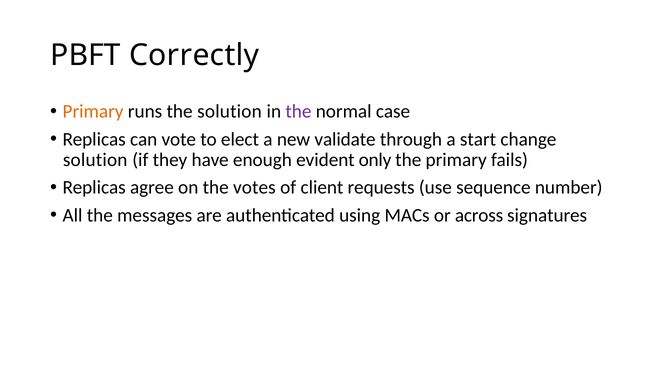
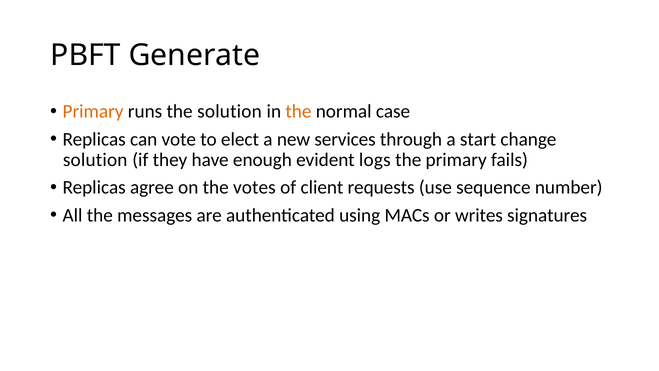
Correctly: Correctly -> Generate (194, 55)
the colour: purple -> orange (298, 111)
validate: validate -> services (345, 139)
only: only -> logs (375, 160)
across: across -> writes (479, 215)
